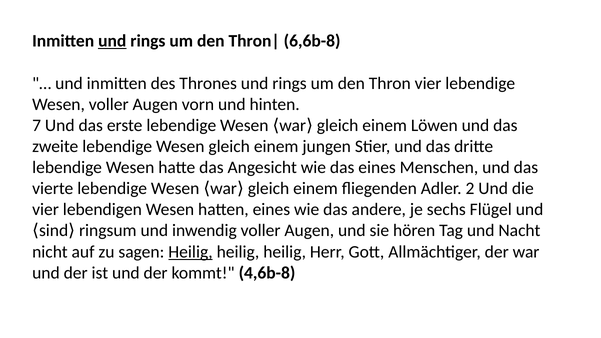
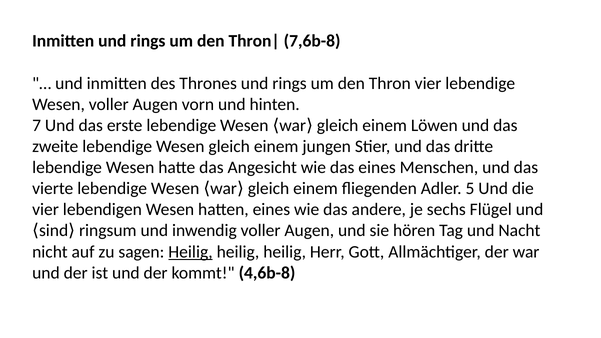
und underline: present -> none (112, 41)
6,6b-8: 6,6b-8 -> 7,6b-8 (312, 41)
2: 2 -> 5 (470, 189)
